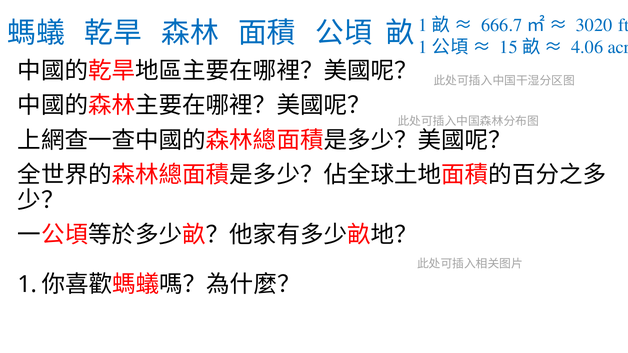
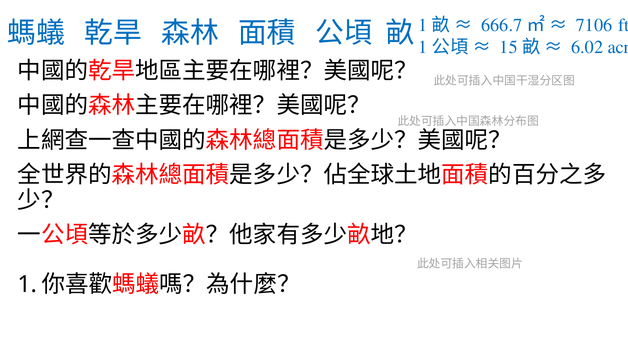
3020: 3020 -> 7106 (594, 25)
4.06: 4.06 -> 6.02 (587, 47)
